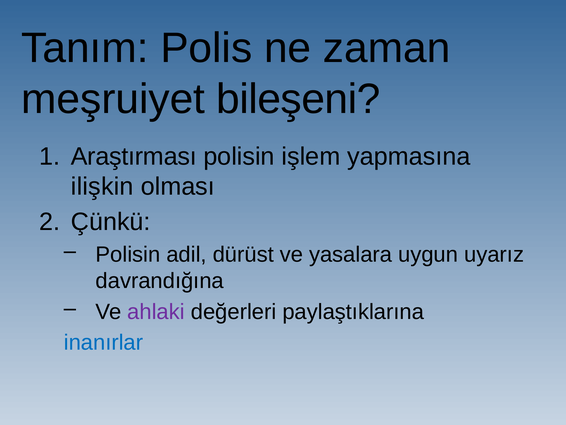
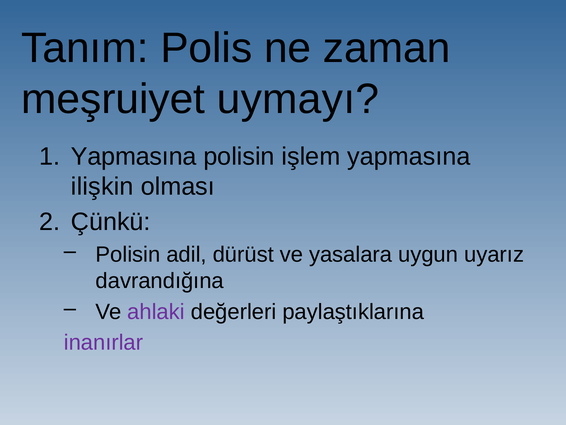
bileşeni: bileşeni -> uymayı (298, 99)
Araştırması: Araştırması -> Yapmasına (134, 156)
inanırlar colour: blue -> purple (103, 342)
